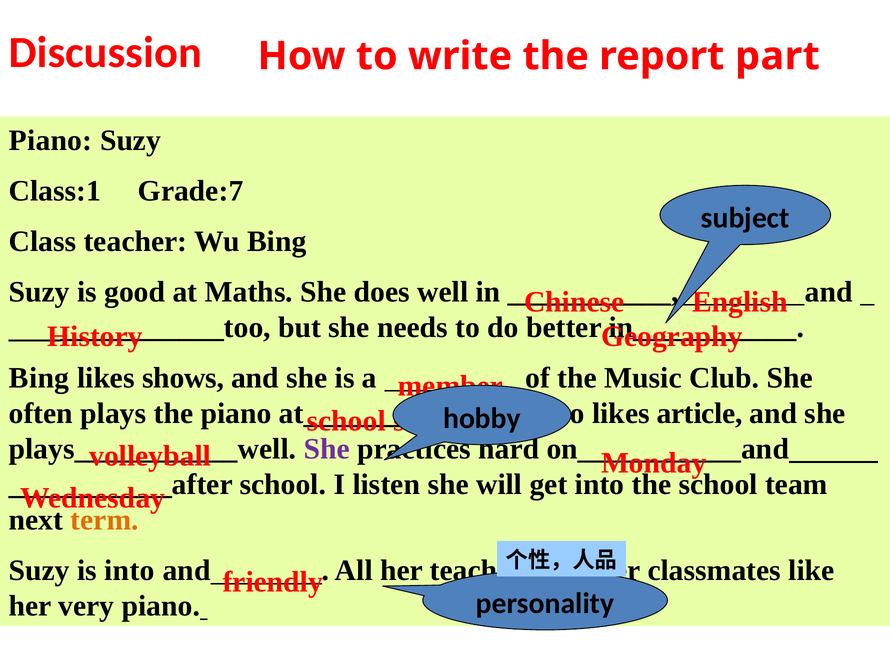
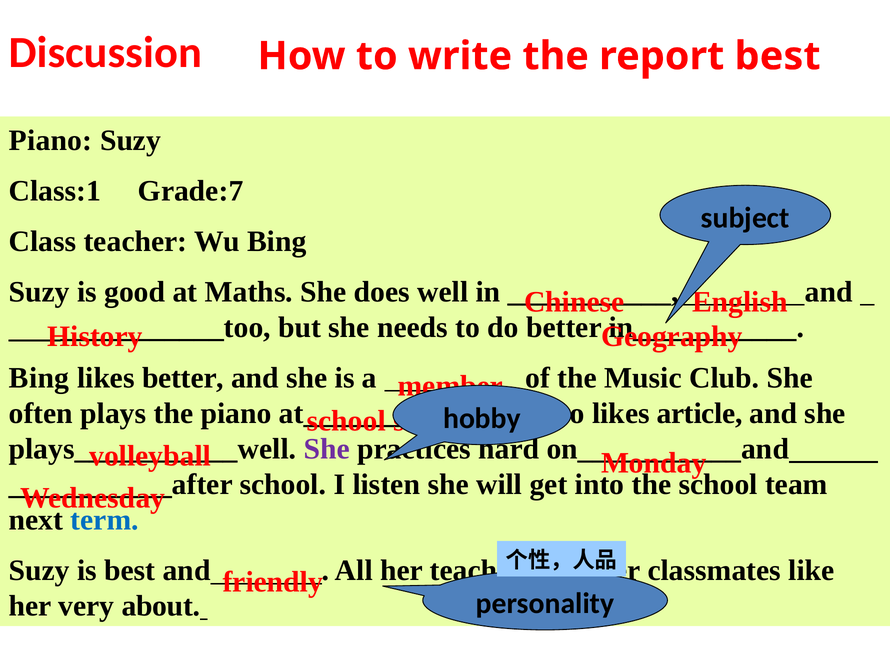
report part: part -> best (778, 56)
likes shows: shows -> better (183, 378)
term colour: orange -> blue (105, 520)
is into: into -> best (130, 571)
very piano: piano -> about (161, 606)
